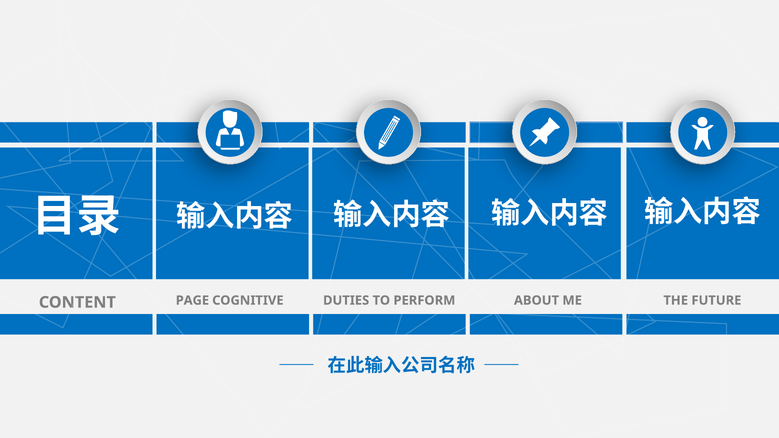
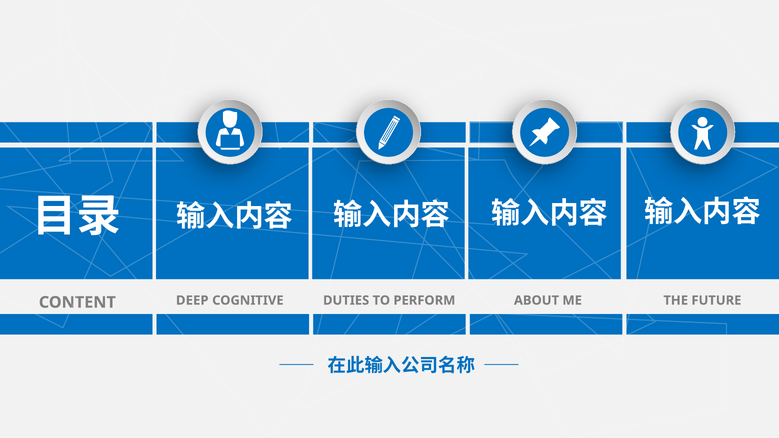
PAGE: PAGE -> DEEP (192, 301)
